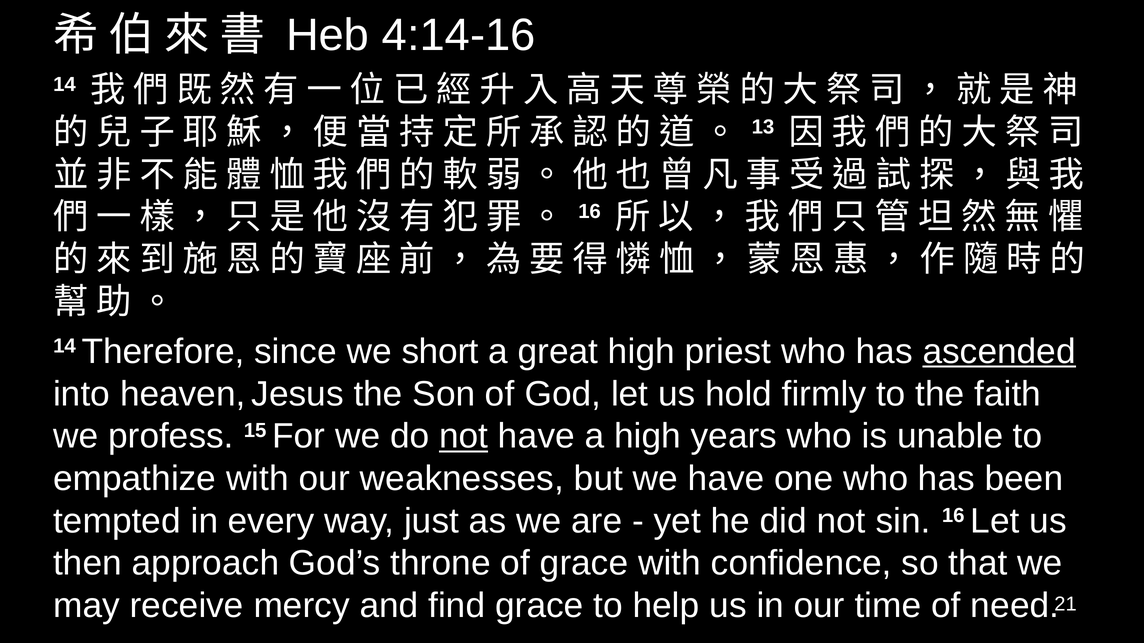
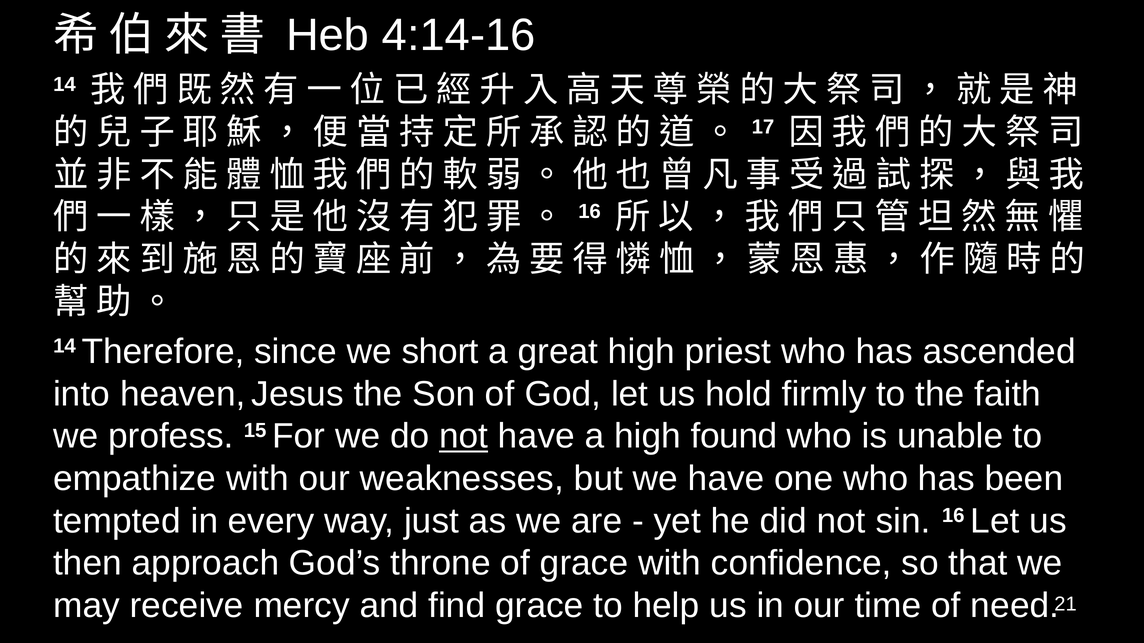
13: 13 -> 17 (763, 127)
ascended underline: present -> none (999, 352)
years: years -> found (734, 436)
